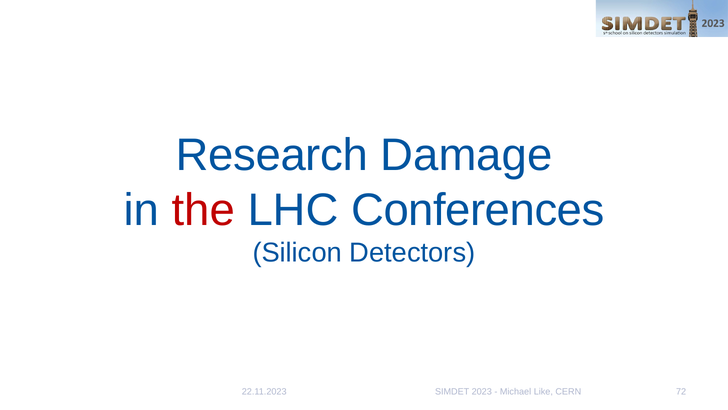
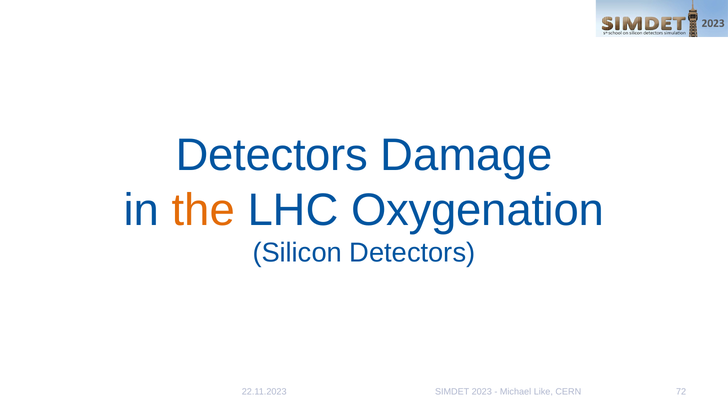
Research: Research -> Detectors (272, 155)
the colour: red -> orange (203, 210)
Conferences: Conferences -> Oxygenation (478, 210)
